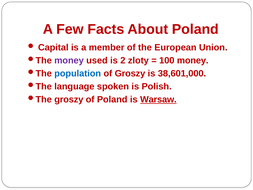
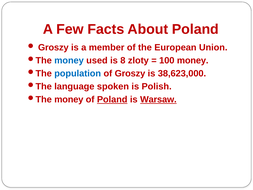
Capital: Capital -> Groszy (53, 47)
money colour: purple -> blue (69, 60)
2: 2 -> 8 (123, 60)
38,601,000: 38,601,000 -> 38,623,000 (182, 73)
groszy: groszy -> money (69, 99)
Poland underline: none -> present (112, 99)
